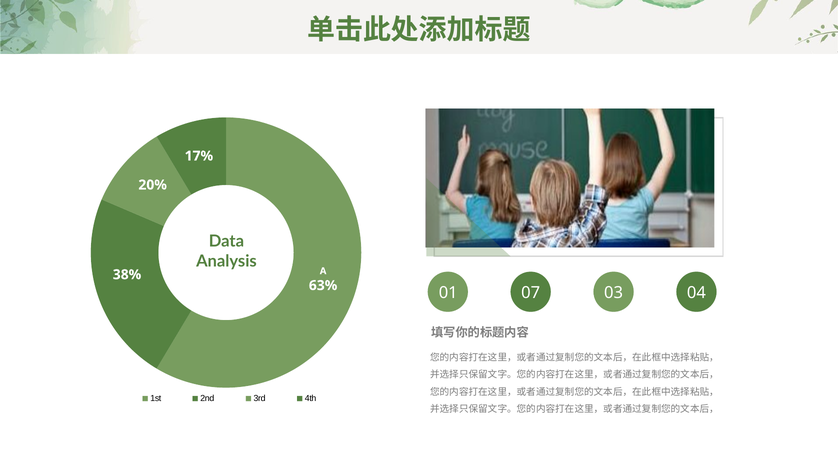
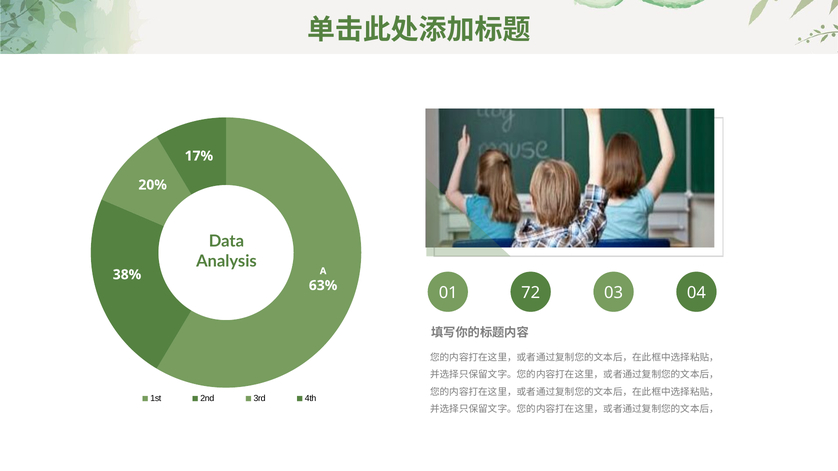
07: 07 -> 72 (531, 293)
